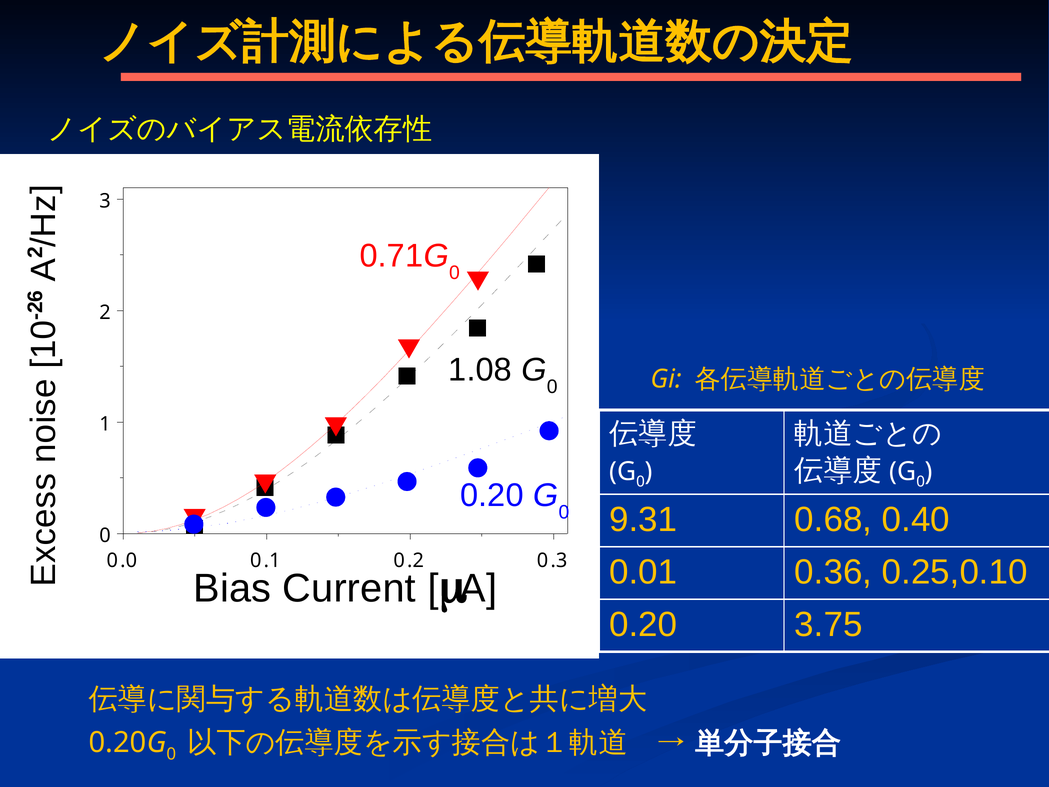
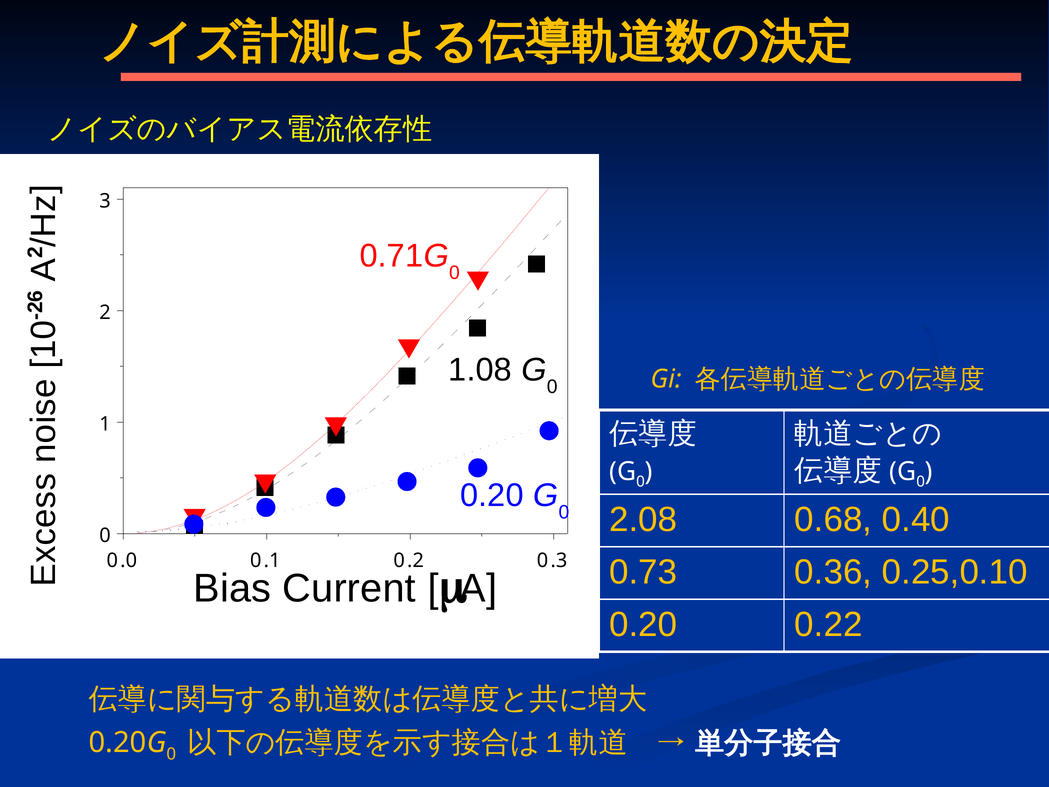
9.31: 9.31 -> 2.08 (643, 519)
0.01: 0.01 -> 0.73 (643, 572)
3.75: 3.75 -> 0.22 (828, 624)
